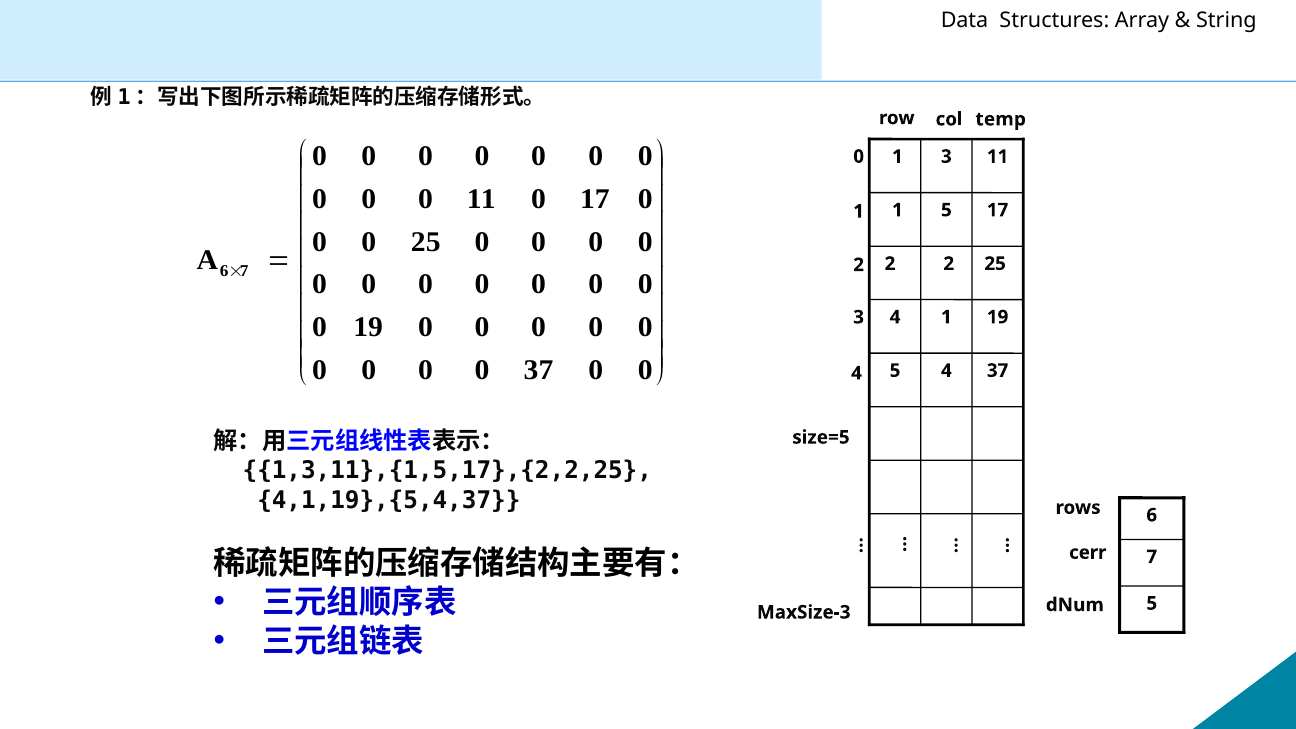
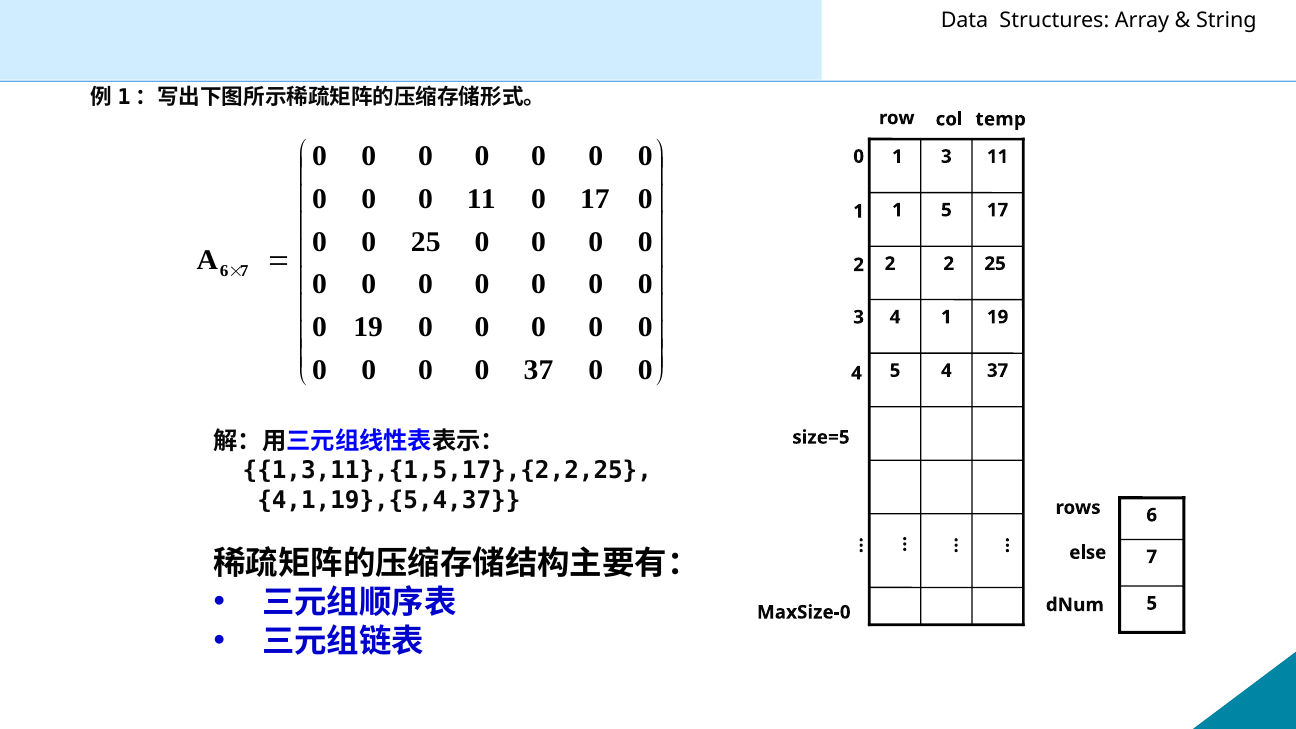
cerr: cerr -> else (1088, 553)
MaxSize-3: MaxSize-3 -> MaxSize-0 (804, 612)
